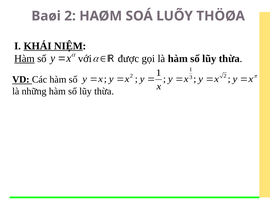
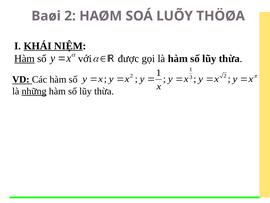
những underline: none -> present (34, 91)
